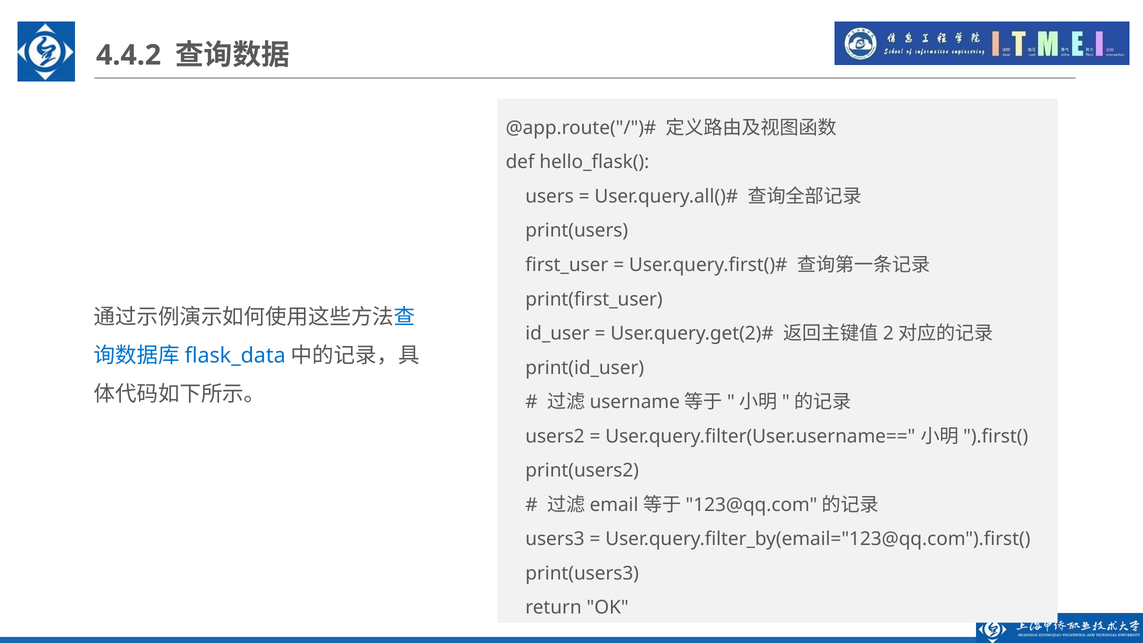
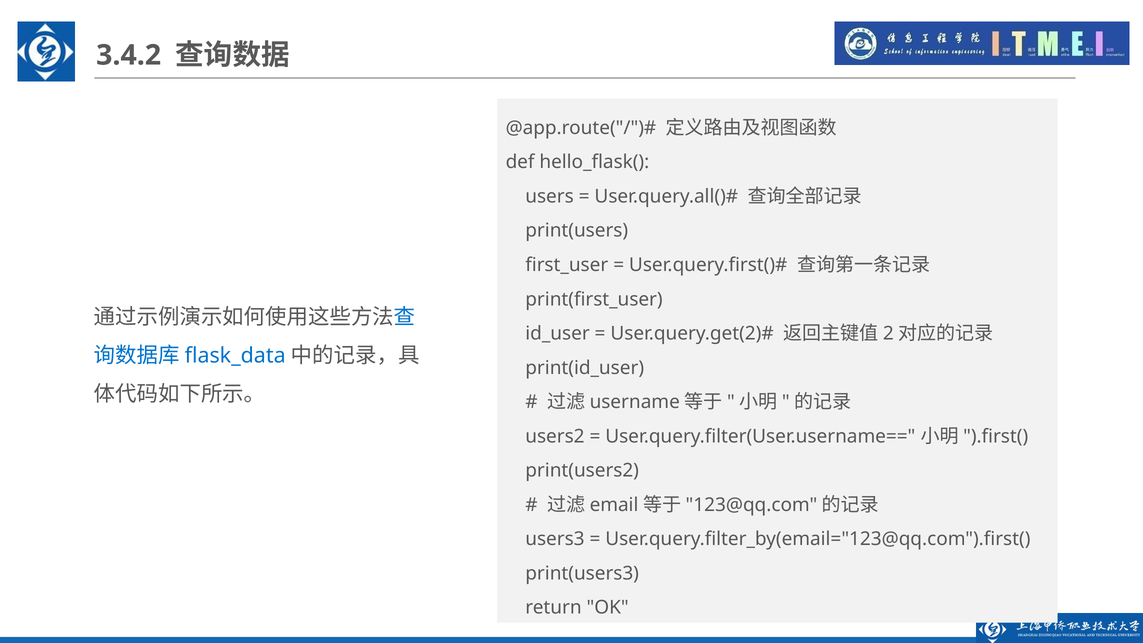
4.4.2: 4.4.2 -> 3.4.2 (129, 55)
